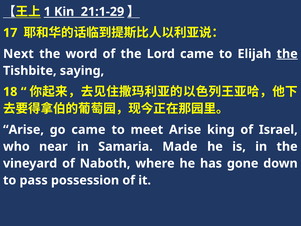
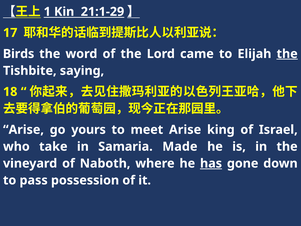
Next: Next -> Birds (19, 54)
go came: came -> yours (89, 130)
near: near -> take (53, 146)
has underline: none -> present (211, 163)
